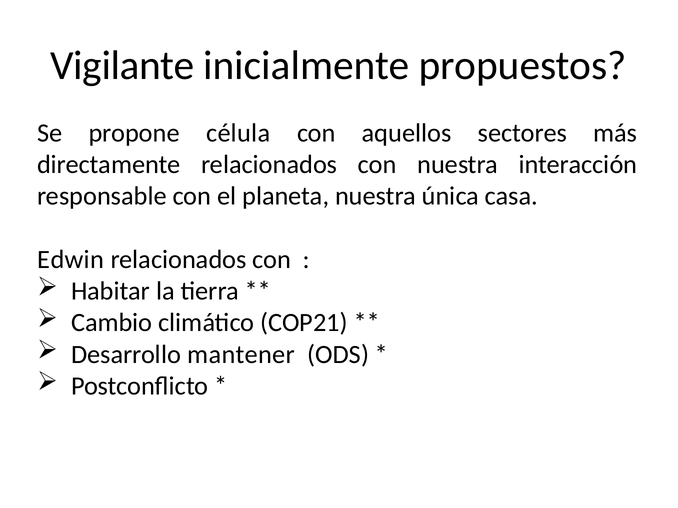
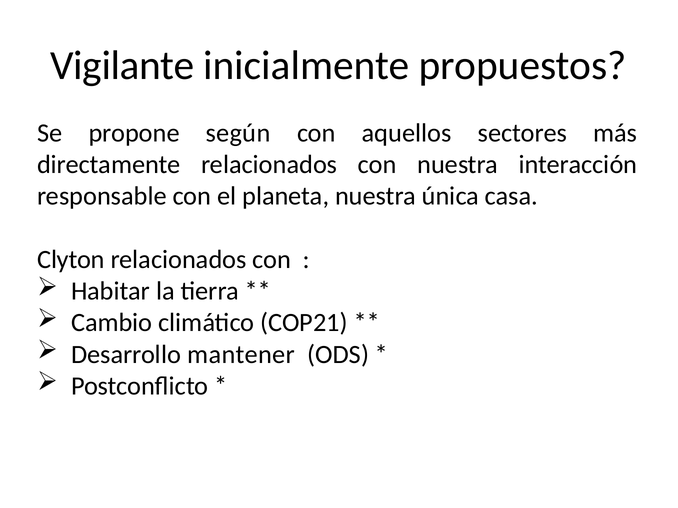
célula: célula -> según (238, 133)
Edwin: Edwin -> Clyton (71, 260)
